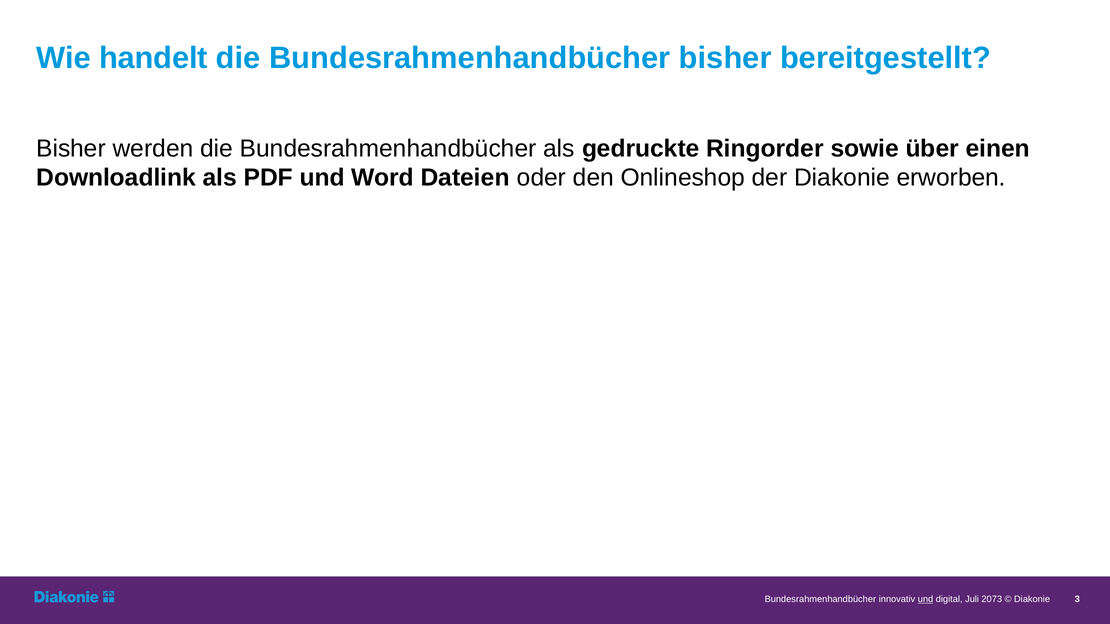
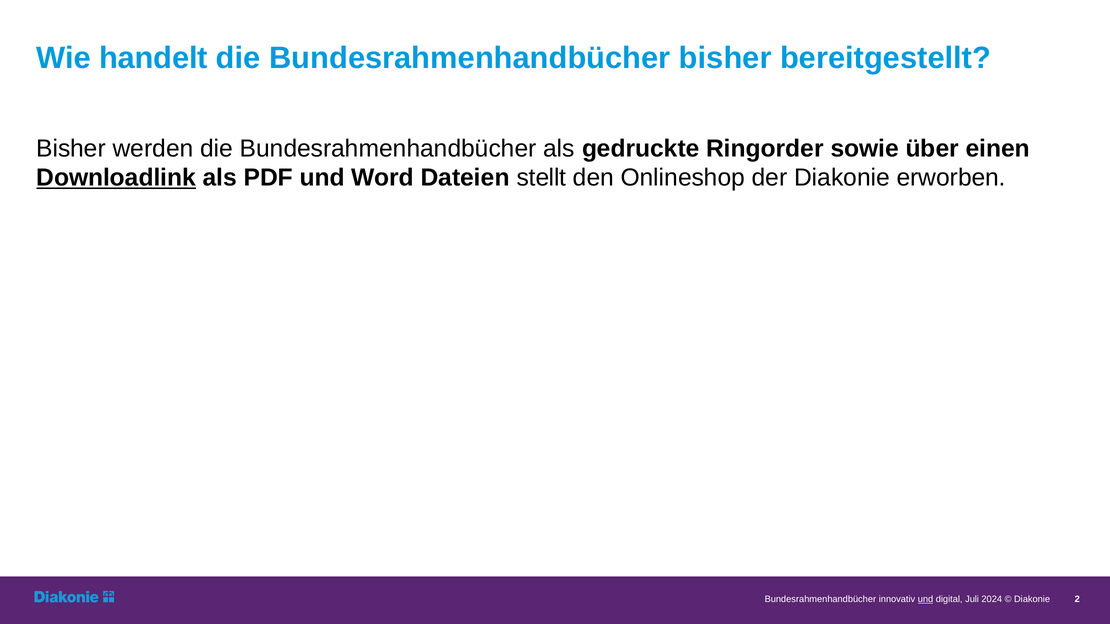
Downloadlink underline: none -> present (116, 178)
oder: oder -> stellt (542, 178)
2073: 2073 -> 2024 (992, 600)
3: 3 -> 2 (1077, 600)
